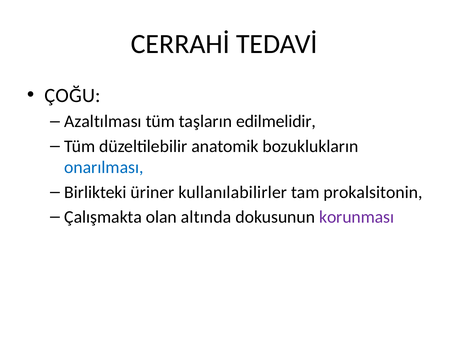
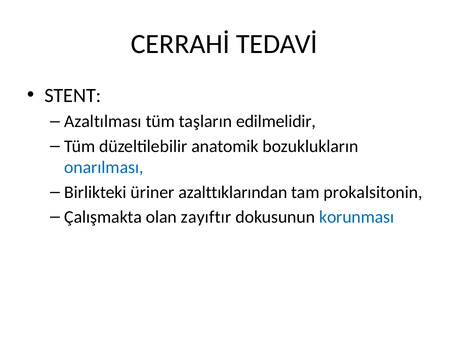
ÇOĞU: ÇOĞU -> STENT (73, 95)
kullanılabilirler: kullanılabilirler -> azalttıklarından (233, 192)
altında: altında -> zayıftır (206, 217)
korunması colour: purple -> blue (357, 217)
